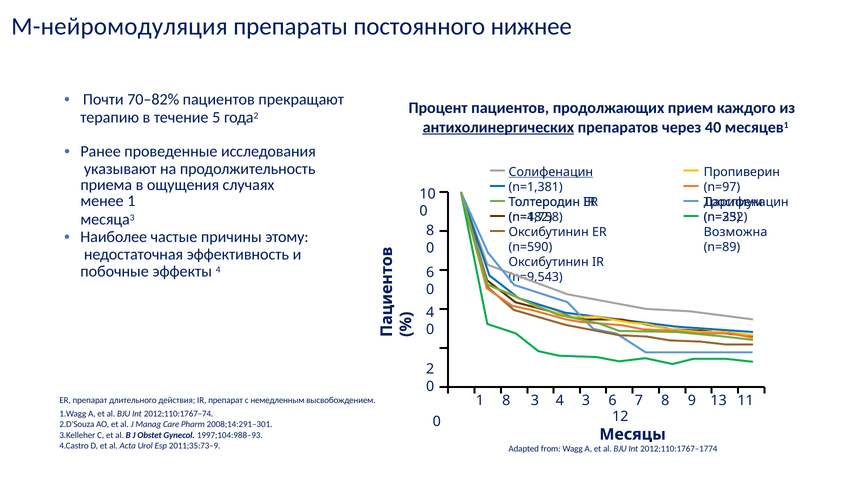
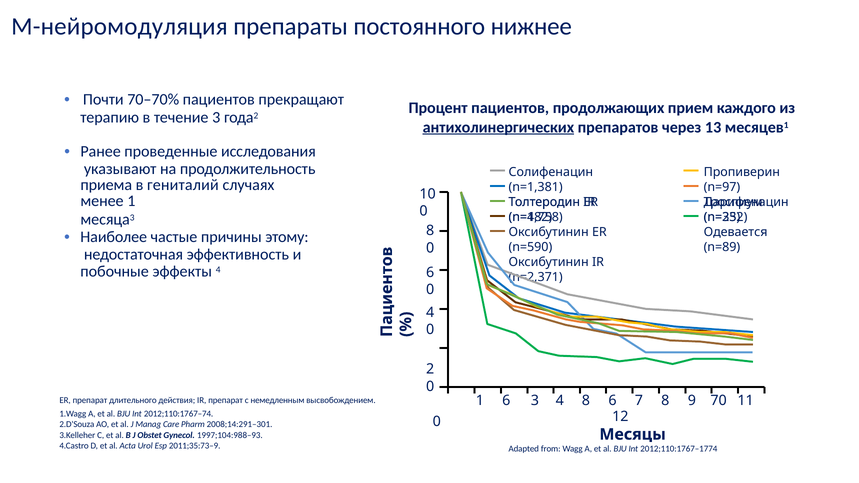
70–82%: 70–82% -> 70–70% (153, 99)
течение 5: 5 -> 3 (216, 118)
40: 40 -> 13 (713, 127)
Солифенацин underline: present -> none (551, 172)
ощущения: ощущения -> гениталий (183, 185)
Возможна: Возможна -> Одевается (736, 232)
n=9,543: n=9,543 -> n=2,371 (536, 277)
1 8: 8 -> 6 (506, 401)
4 3: 3 -> 8 (586, 401)
13: 13 -> 70 (719, 401)
